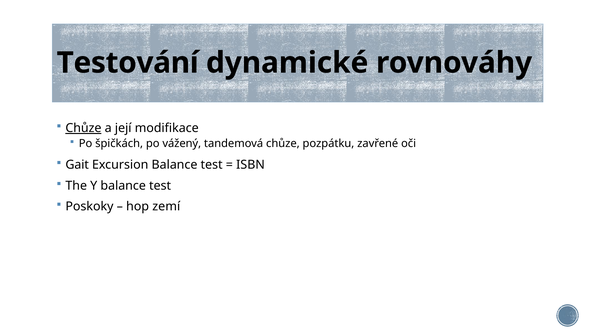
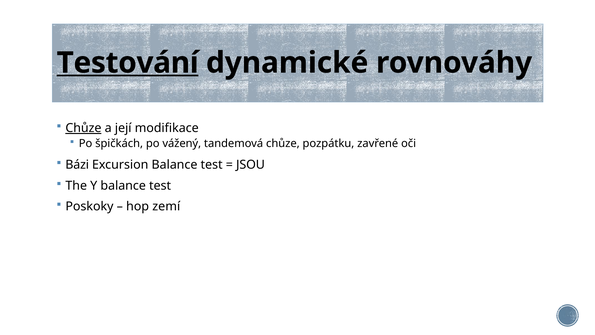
Testování underline: none -> present (128, 63)
Gait: Gait -> Bázi (77, 165)
ISBN: ISBN -> JSOU (251, 165)
